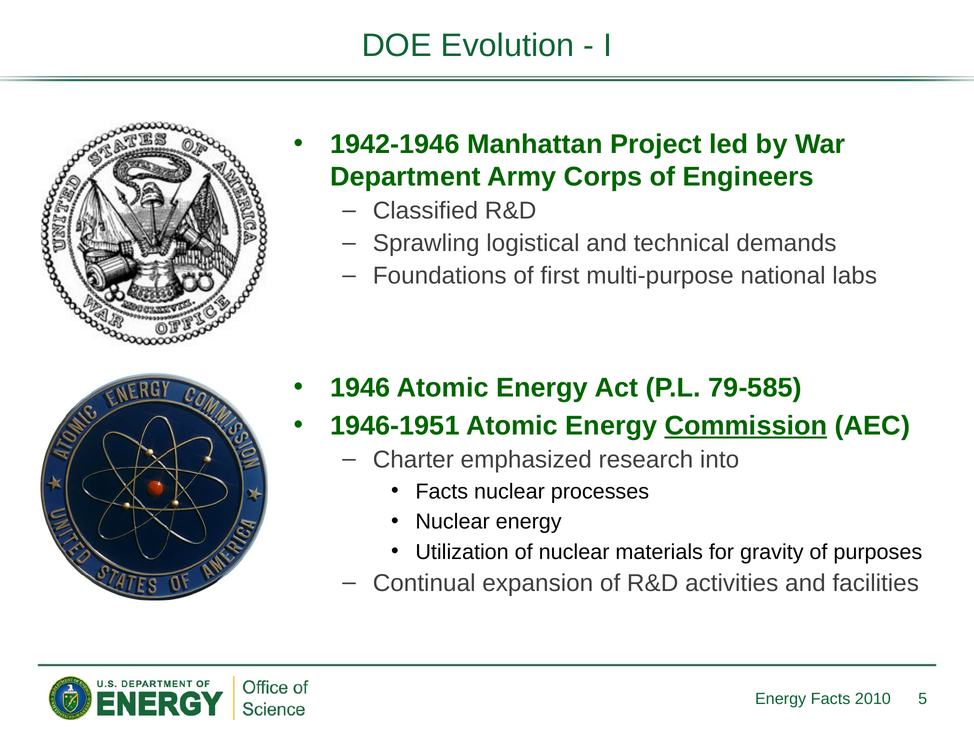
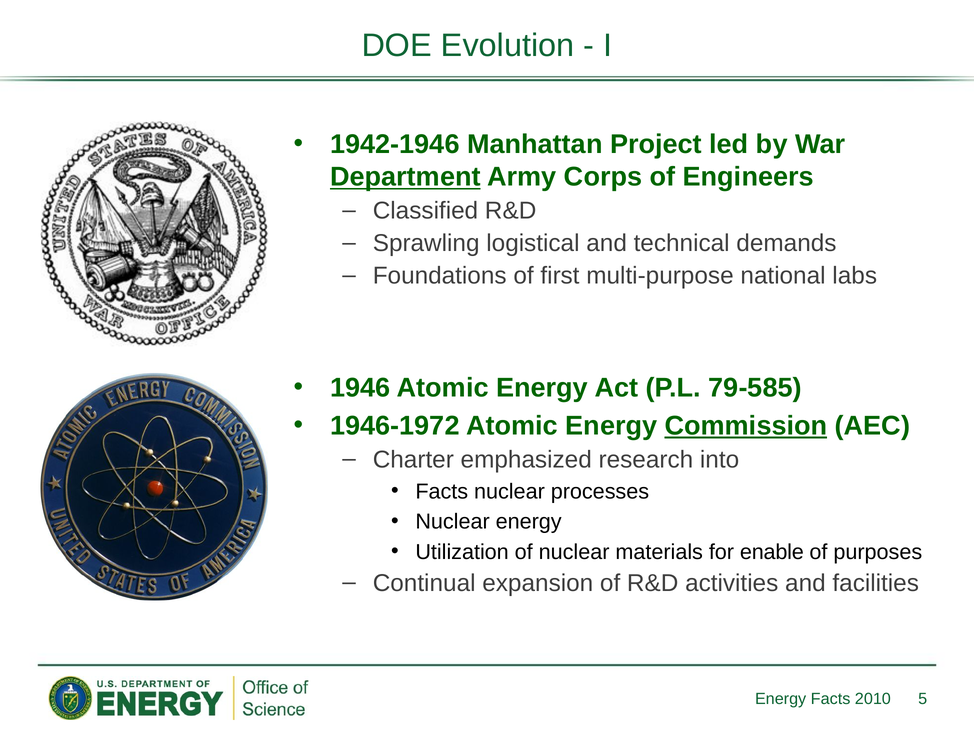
Department underline: none -> present (405, 177)
1946-1951: 1946-1951 -> 1946-1972 (395, 426)
gravity: gravity -> enable (772, 552)
